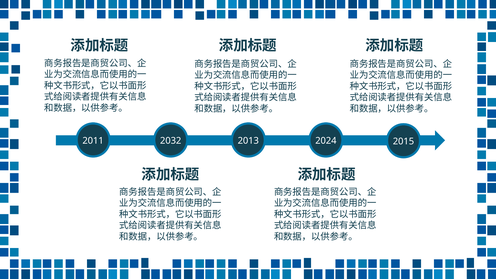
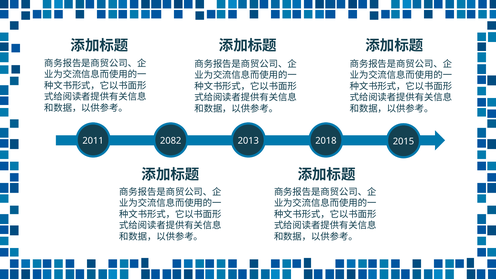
2032: 2032 -> 2082 (171, 141)
2024: 2024 -> 2018 (326, 141)
